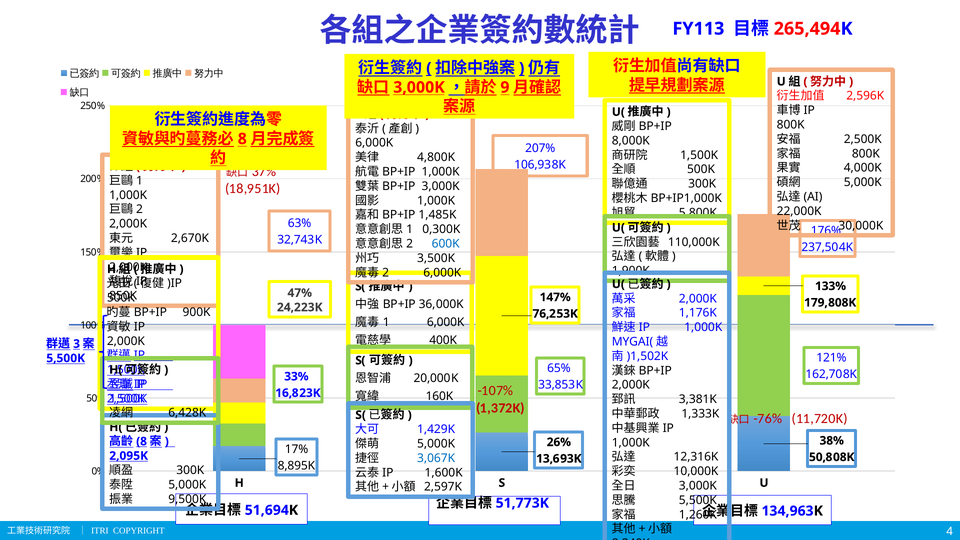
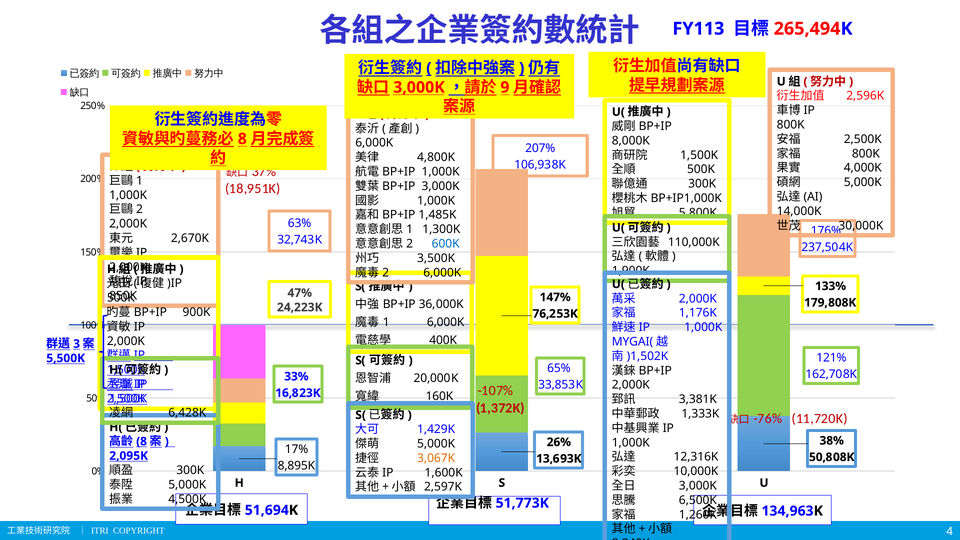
22,000K: 22,000K -> 14,000K (799, 211)
0,300K: 0,300K -> 1,300K (441, 229)
3,067K colour: blue -> orange (436, 458)
9,500K: 9,500K -> 4,500K (187, 499)
5,500K: 5,500K -> 6,500K (698, 500)
